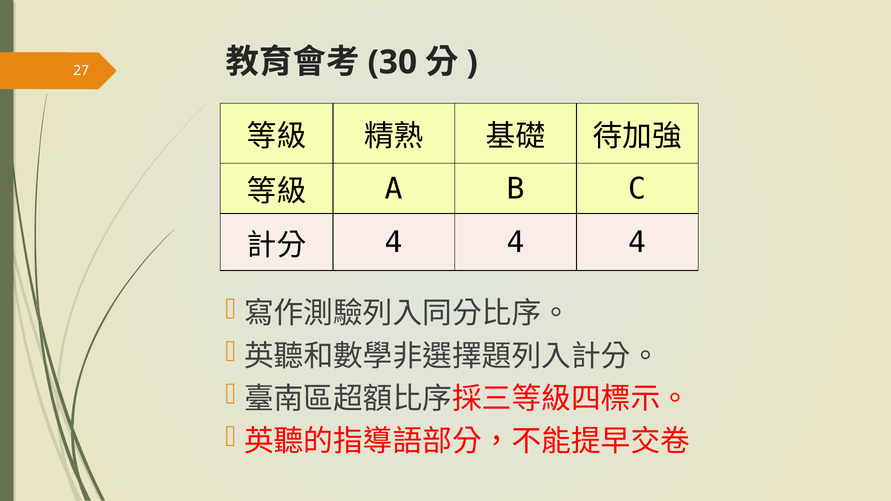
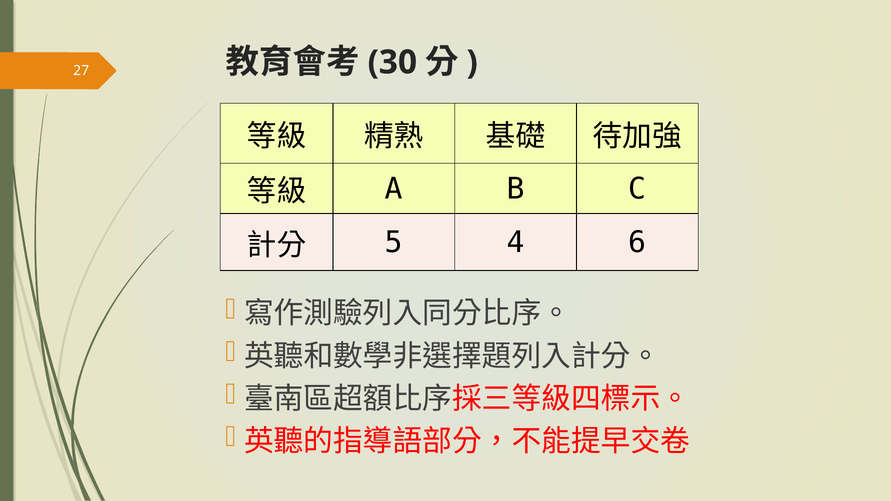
4: 4 -> 5 (394, 243)
4: 4 -> 6 (637, 243)
